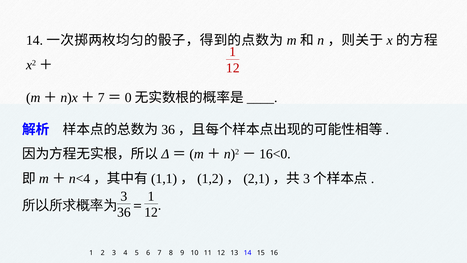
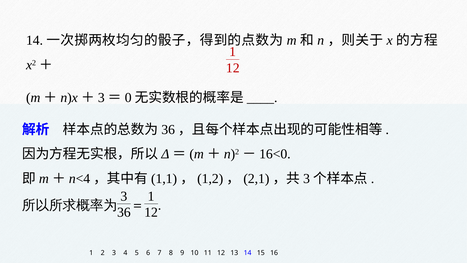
7: 7 -> 3 (101, 98)
